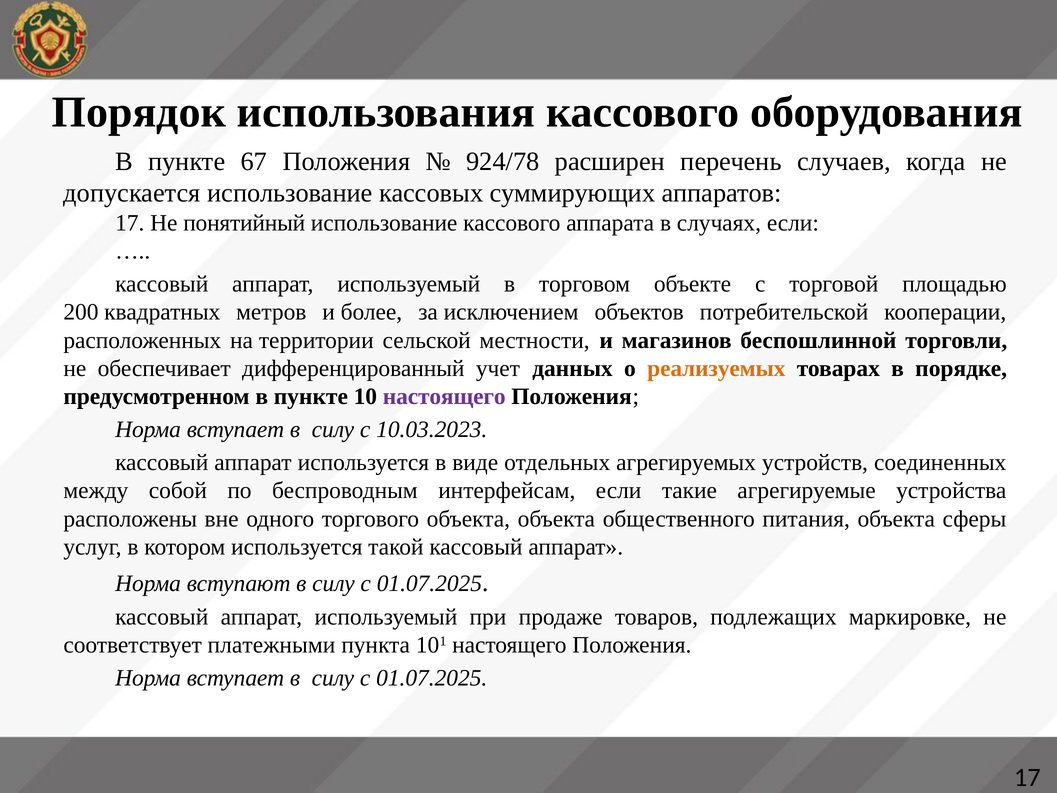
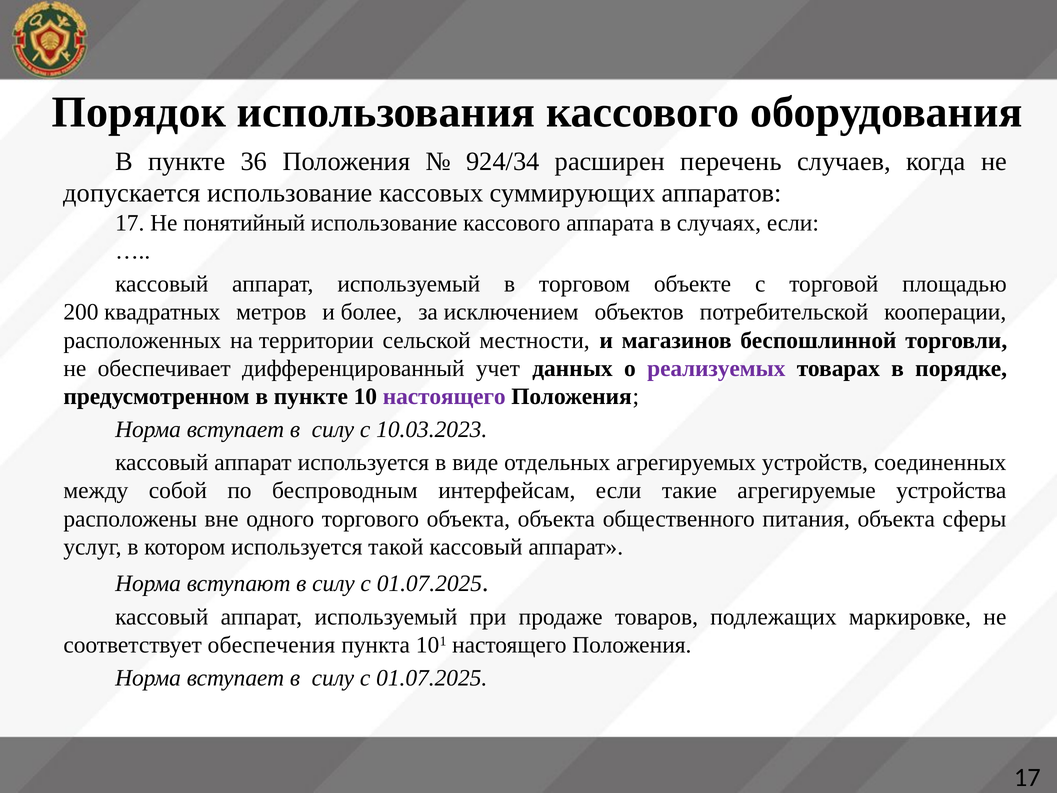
67: 67 -> 36 (254, 161)
924/78: 924/78 -> 924/34 (503, 161)
реализуемых colour: orange -> purple (716, 368)
платежными: платежными -> обеспечения (271, 645)
